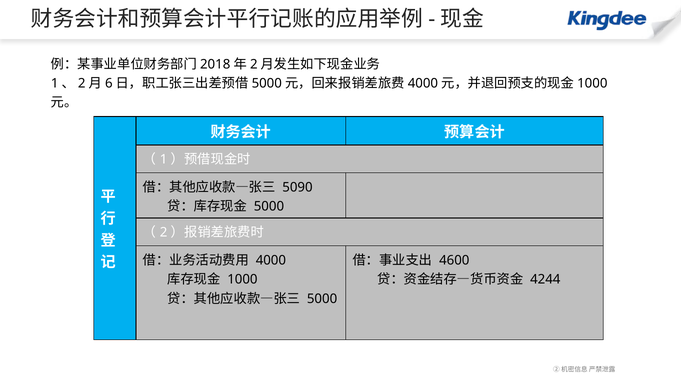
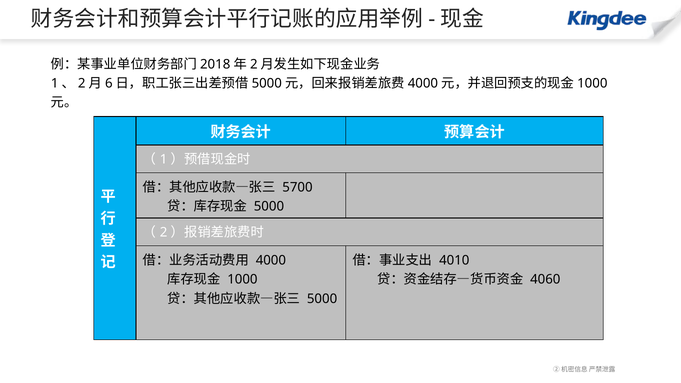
5090: 5090 -> 5700 (297, 187)
4600: 4600 -> 4010 (454, 260)
4244: 4244 -> 4060 (545, 280)
